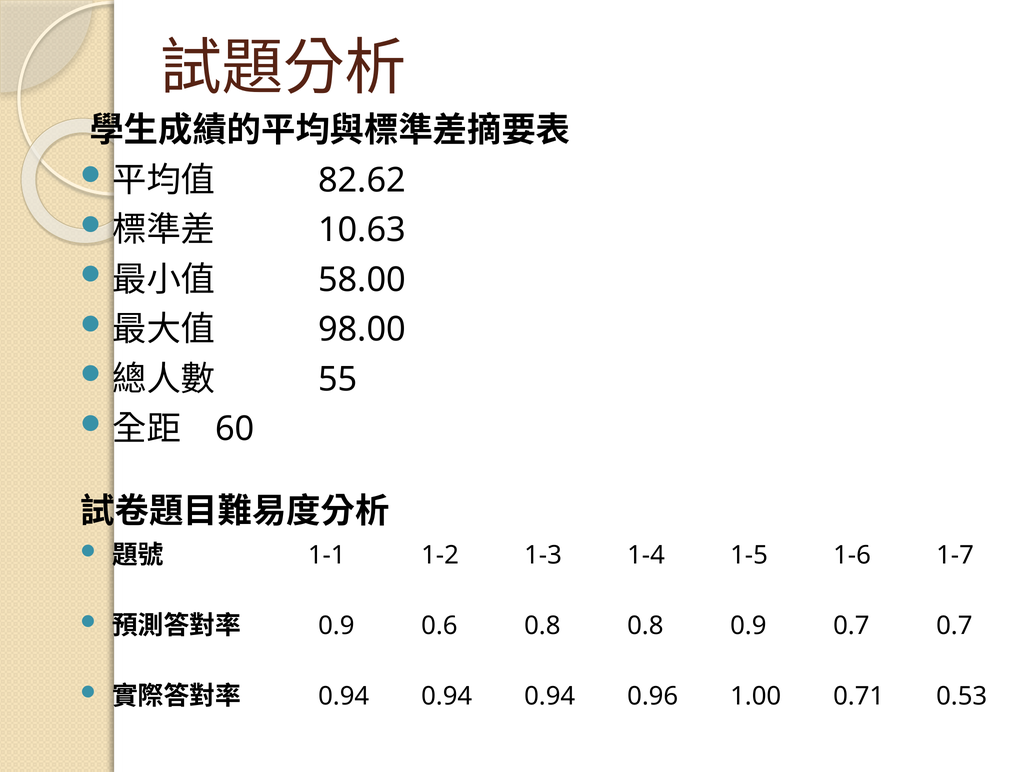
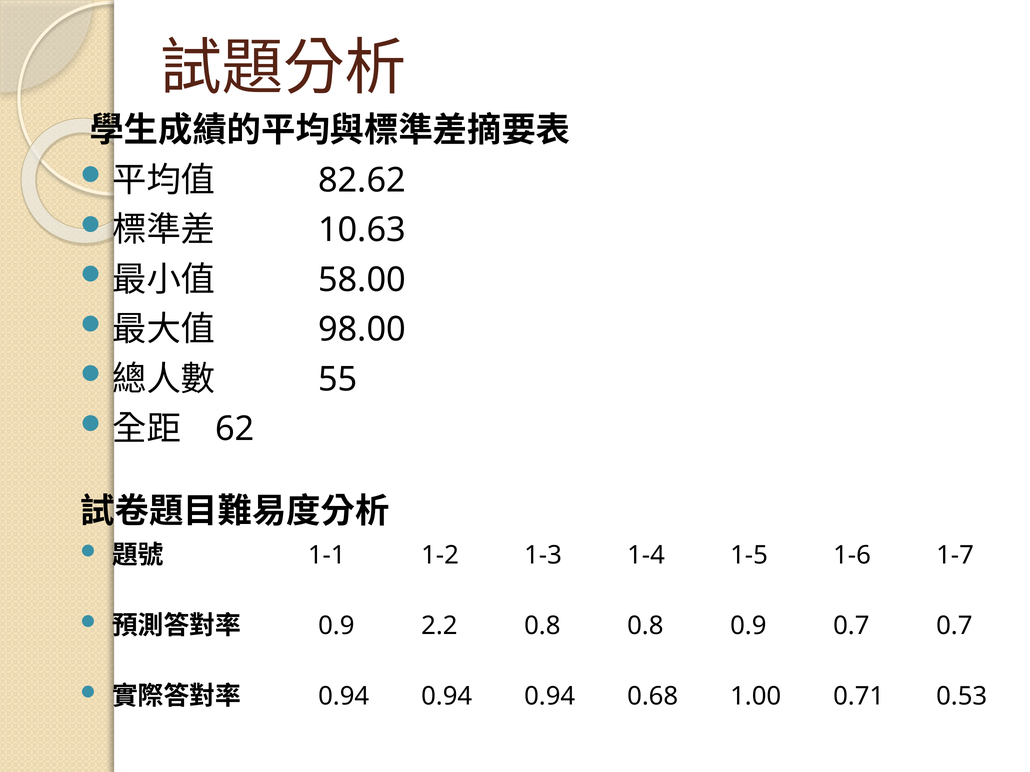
60: 60 -> 62 (235, 429)
0.6: 0.6 -> 2.2 (439, 626)
0.96: 0.96 -> 0.68 (653, 697)
